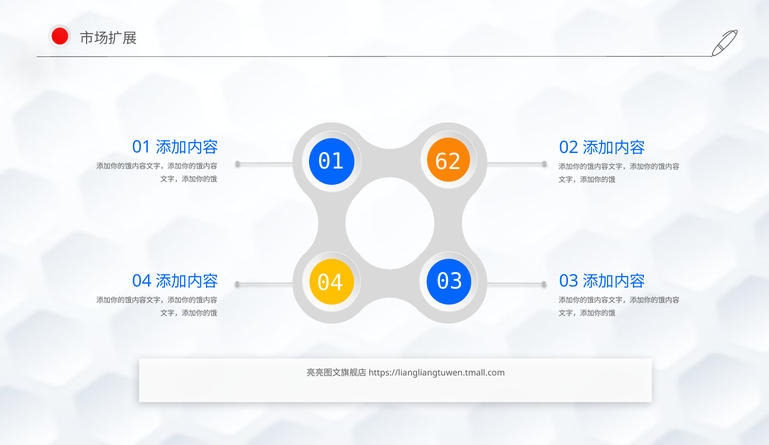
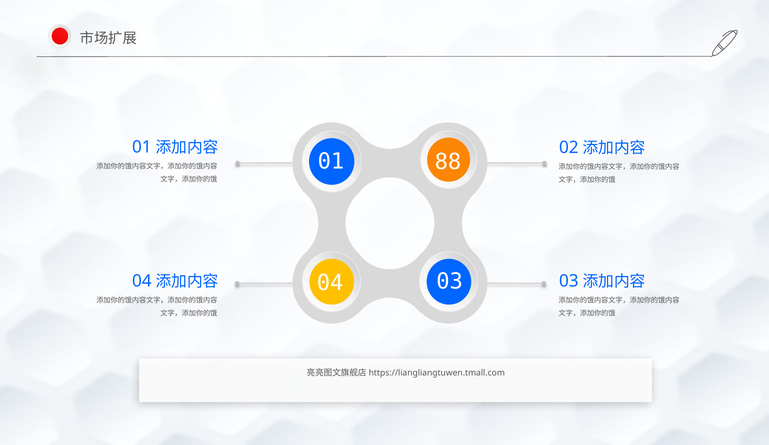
62: 62 -> 88 (448, 162)
